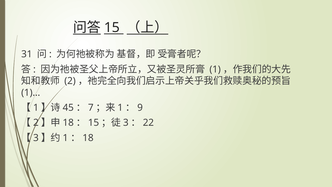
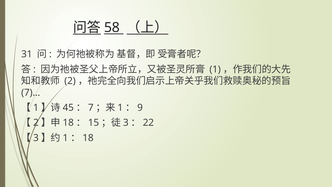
15: 15 -> 58 (112, 28)
1)…: 1)… -> 7)… (31, 92)
